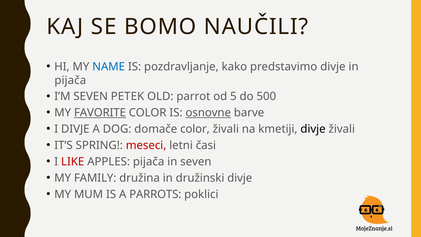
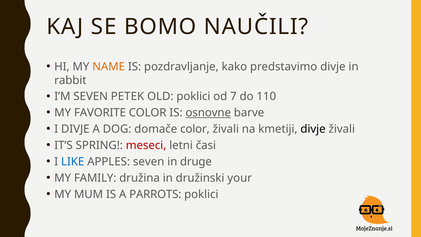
NAME colour: blue -> orange (109, 67)
pijača: pijača -> rabbit (70, 80)
OLD parrot: parrot -> poklici (193, 96)
5: 5 -> 7 (233, 96)
500: 500 -> 110 (266, 96)
FAVORITE underline: present -> none (100, 113)
LIKE colour: red -> blue (73, 162)
APPLES pijača: pijača -> seven (149, 162)
in seven: seven -> druge (196, 162)
družinski divje: divje -> your (240, 178)
